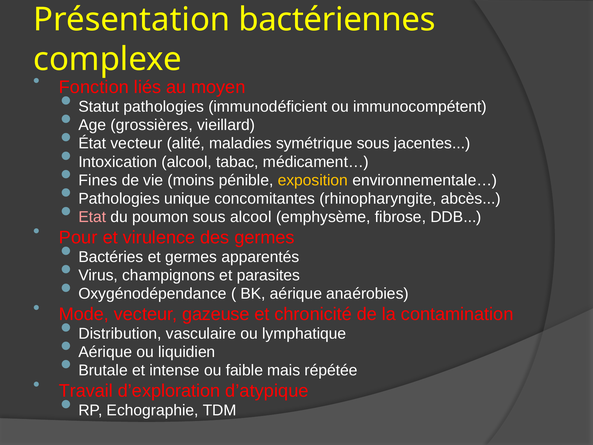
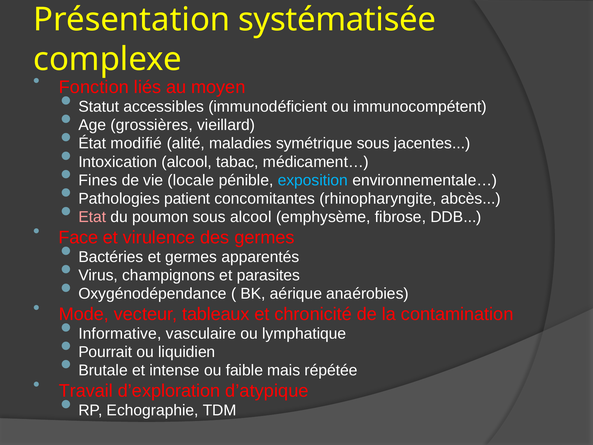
bactériennes: bactériennes -> systématisée (337, 20)
Statut pathologies: pathologies -> accessibles (164, 107)
État vecteur: vecteur -> modifié (136, 143)
moins: moins -> locale (191, 180)
exposition colour: yellow -> light blue (313, 180)
unique: unique -> patient (187, 199)
Pour: Pour -> Face (78, 238)
gazeuse: gazeuse -> tableaux (216, 314)
Distribution: Distribution -> Informative (120, 333)
Aérique: Aérique -> Pourrait (105, 352)
